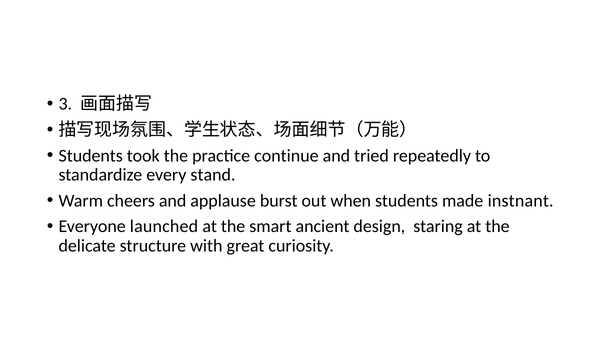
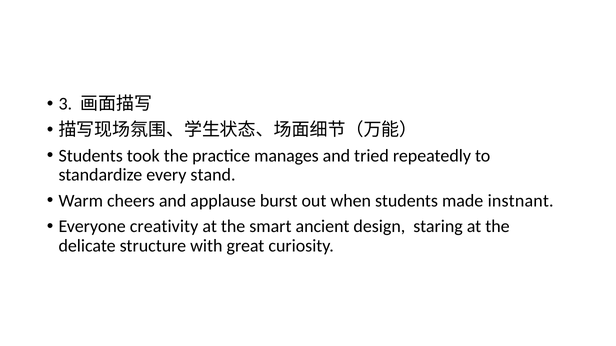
continue: continue -> manages (286, 156)
launched: launched -> creativity (164, 227)
